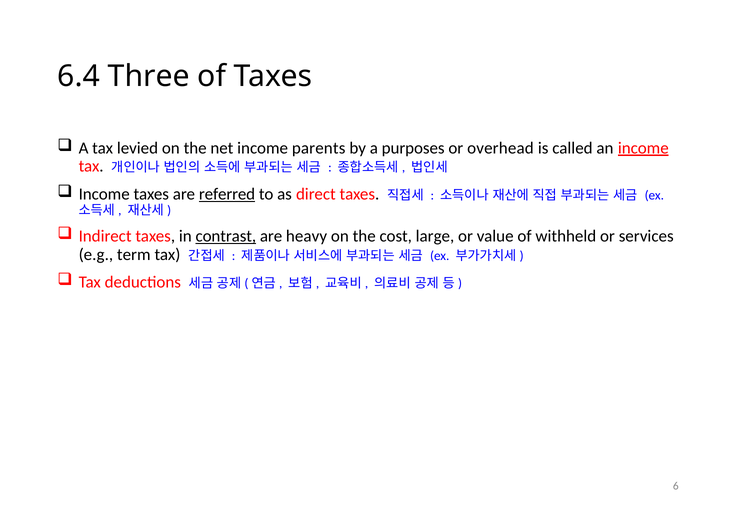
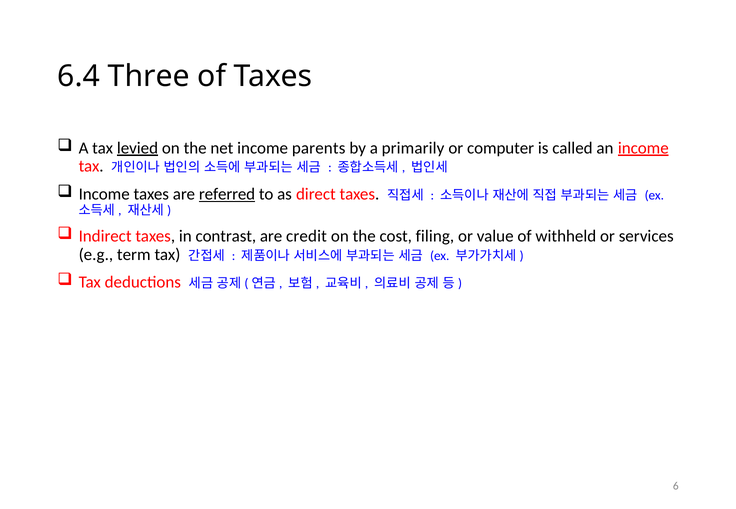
levied underline: none -> present (137, 148)
purposes: purposes -> primarily (413, 148)
overhead: overhead -> computer (501, 148)
contrast underline: present -> none (226, 236)
heavy: heavy -> credit (306, 236)
large: large -> filing (435, 236)
